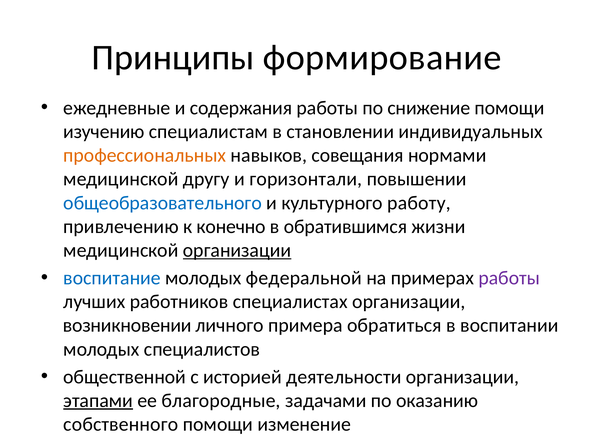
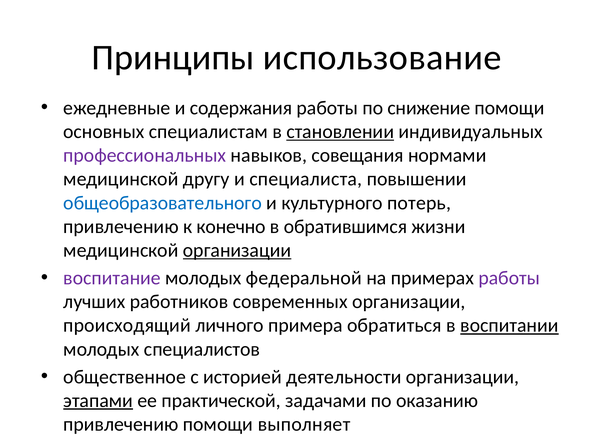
формирование: формирование -> использование (382, 58)
изучению: изучению -> основных (104, 132)
становлении underline: none -> present (340, 132)
профессиональных colour: orange -> purple (145, 156)
горизонтали: горизонтали -> специалиста (306, 179)
работу: работу -> потерь (419, 203)
воспитание colour: blue -> purple (112, 278)
специалистах: специалистах -> современных (290, 302)
возникновении: возникновении -> происходящий (127, 326)
воспитании underline: none -> present (509, 326)
общественной: общественной -> общественное (125, 377)
благородные: благородные -> практической (221, 401)
собственного: собственного -> привлечению (121, 425)
изменение: изменение -> выполняет (304, 425)
